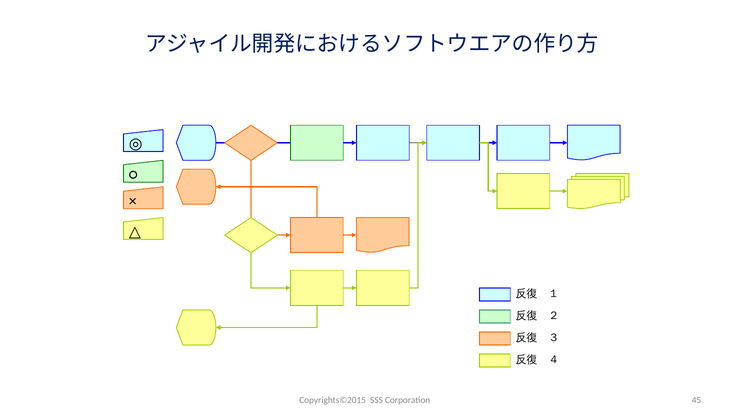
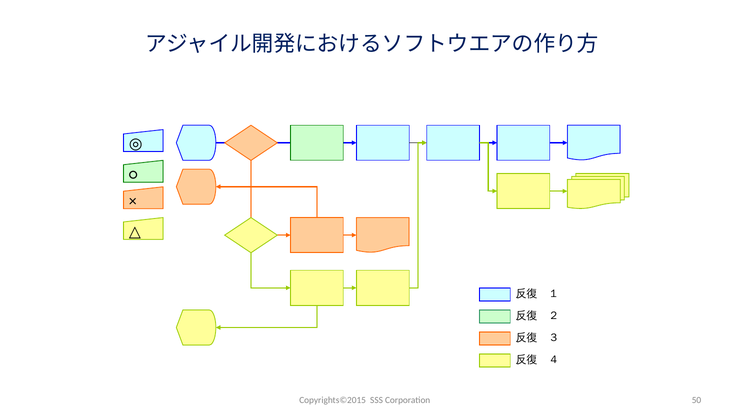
45: 45 -> 50 (696, 400)
